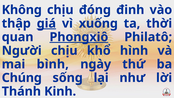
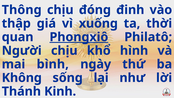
Không: Không -> Thông (22, 10)
giá underline: present -> none (46, 23)
Chúng: Chúng -> Không (22, 78)
